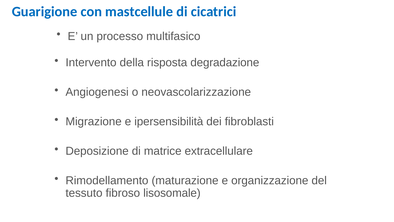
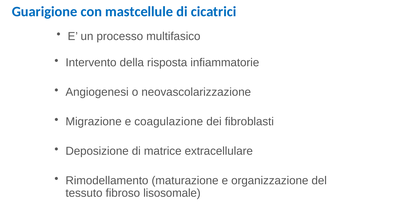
degradazione: degradazione -> infiammatorie (225, 63)
ipersensibilità: ipersensibilità -> coagulazione (169, 121)
